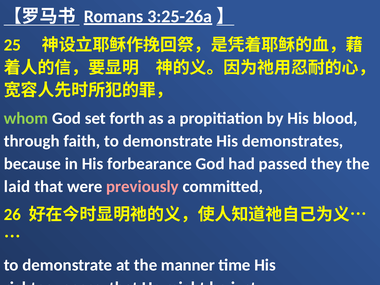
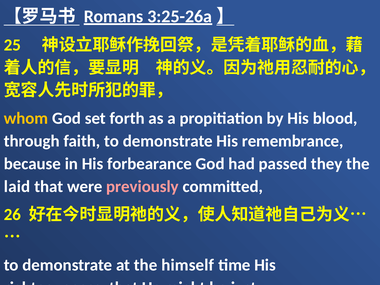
whom colour: light green -> yellow (26, 118)
demonstrates: demonstrates -> remembrance (293, 141)
manner: manner -> himself (188, 265)
